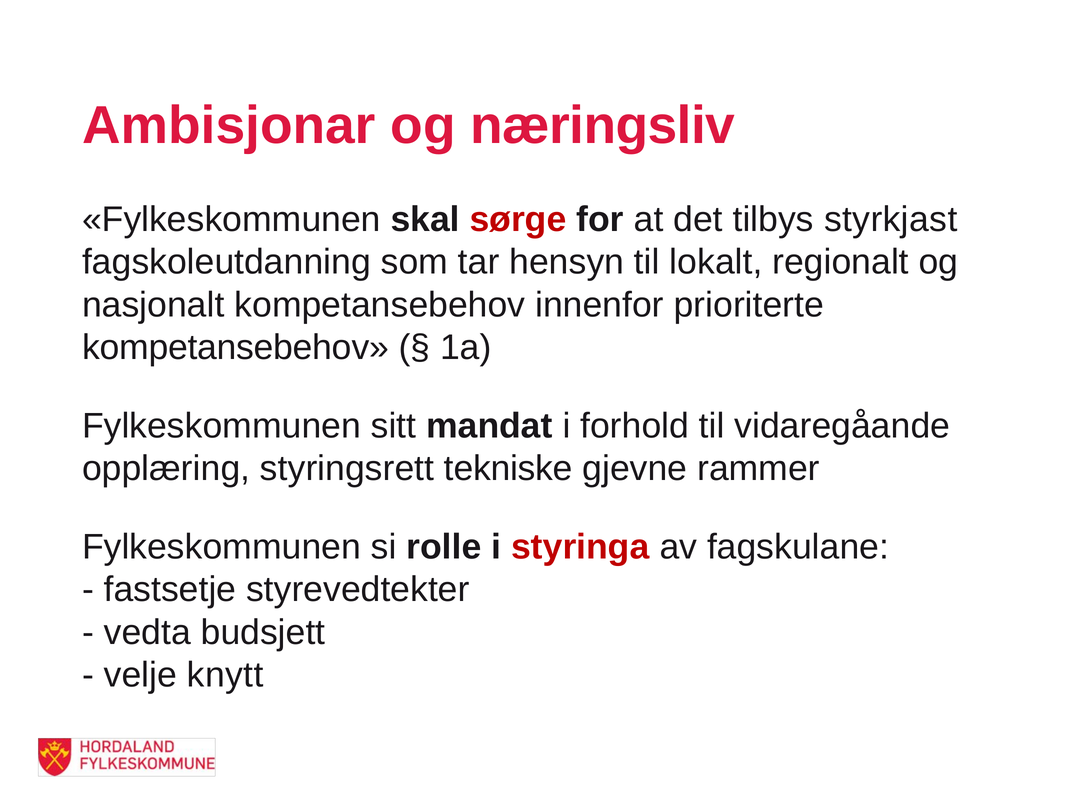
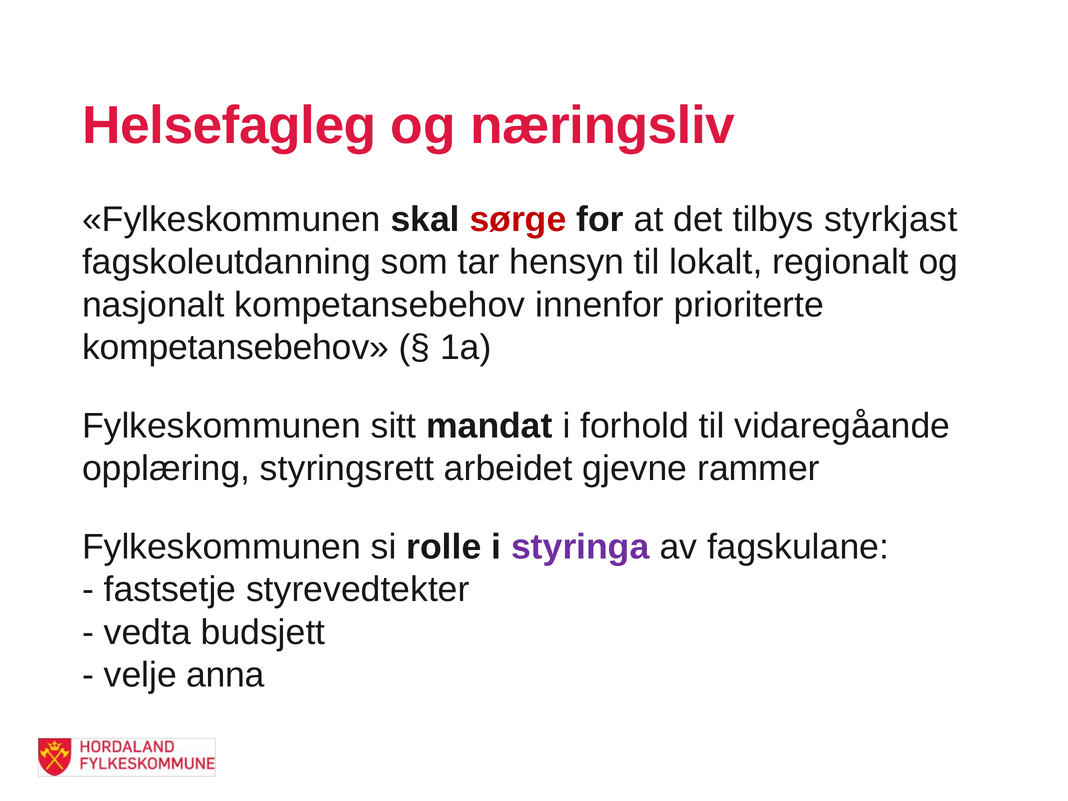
Ambisjonar: Ambisjonar -> Helsefagleg (229, 126)
tekniske: tekniske -> arbeidet (508, 469)
styringa colour: red -> purple (580, 547)
knytt: knytt -> anna (226, 675)
